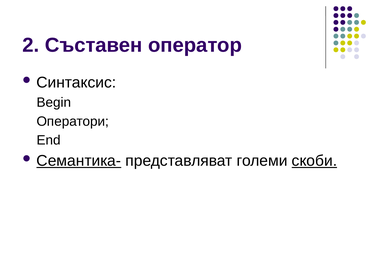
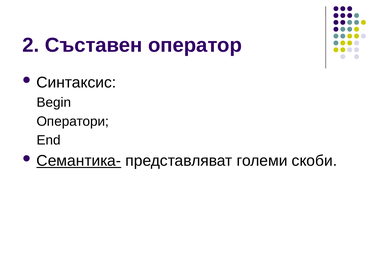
скоби underline: present -> none (314, 161)
